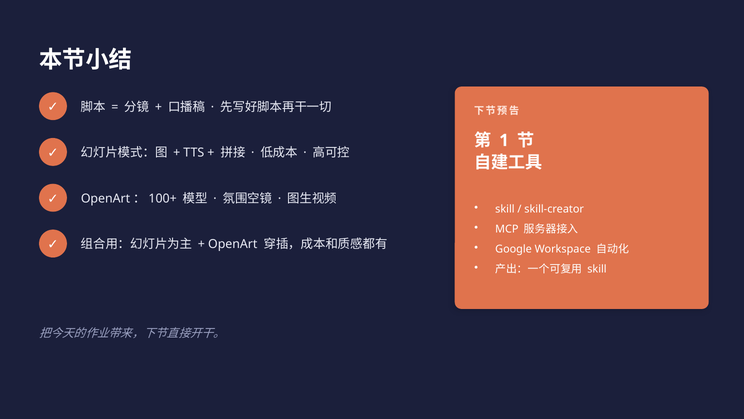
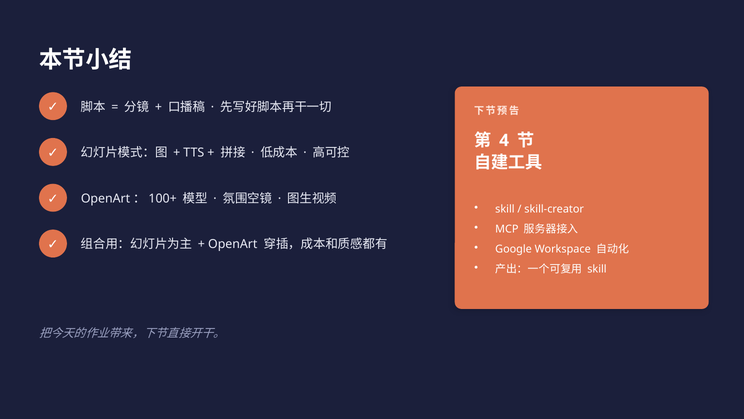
1: 1 -> 4 (504, 140)
